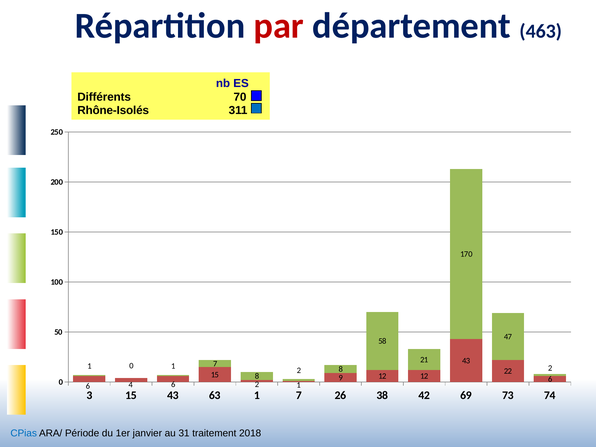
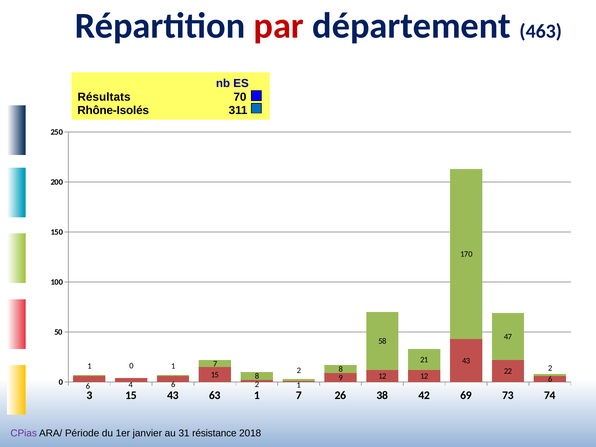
Différents: Différents -> Résultats (104, 97)
CPias colour: blue -> purple (24, 433)
traitement: traitement -> résistance (214, 433)
